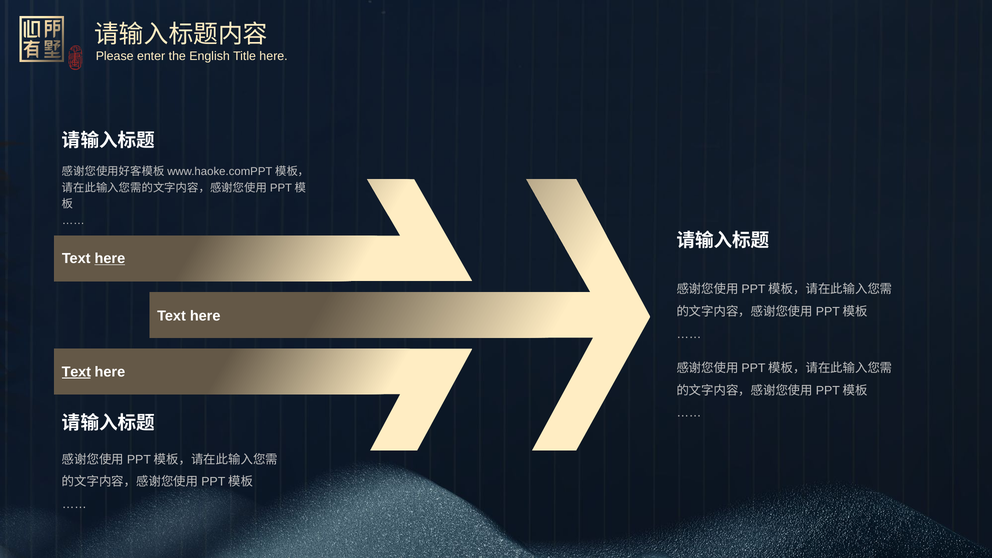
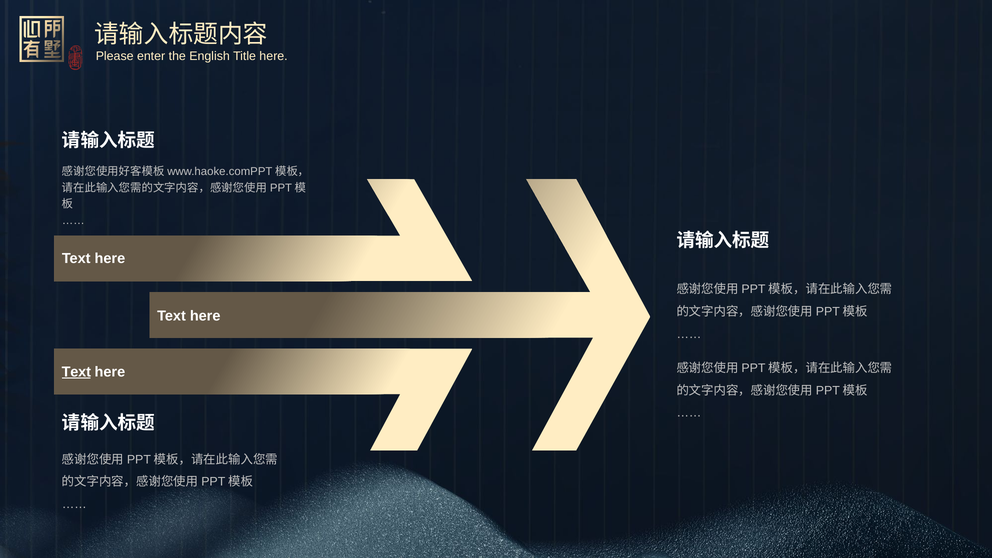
here underline: present -> none (110, 259)
